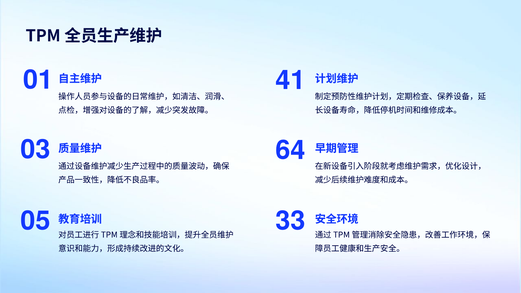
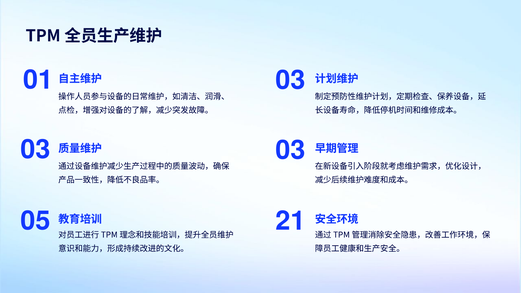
01 41: 41 -> 03 (291, 80)
64: 64 -> 03 (291, 150)
33: 33 -> 21 (291, 221)
